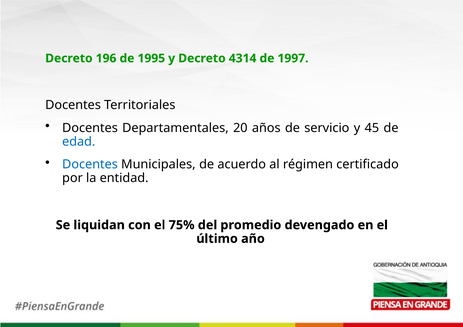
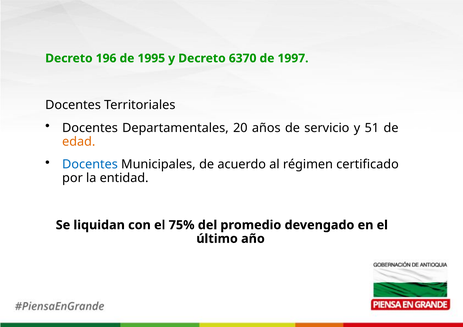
4314: 4314 -> 6370 (243, 58)
45: 45 -> 51 (372, 128)
edad colour: blue -> orange (79, 142)
